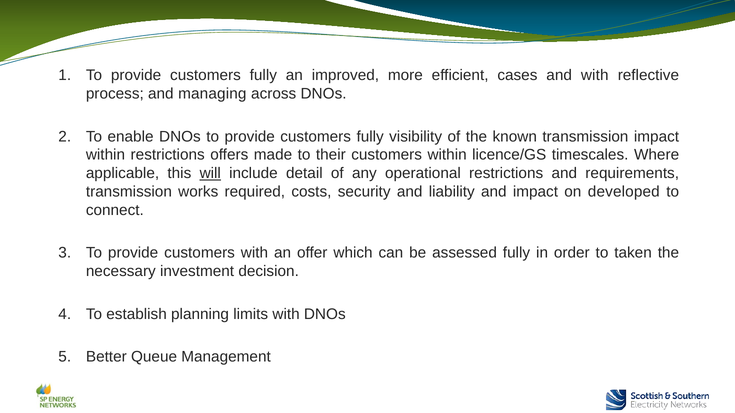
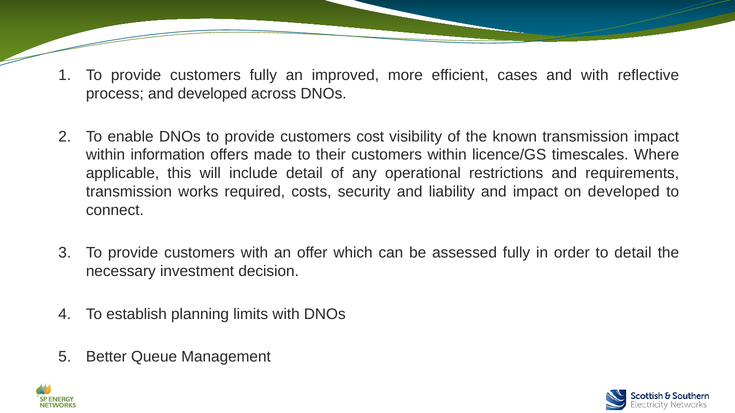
and managing: managing -> developed (212, 94)
fully: fully -> cost (370, 137)
within restrictions: restrictions -> information (168, 155)
will underline: present -> none (210, 173)
to taken: taken -> detail (633, 253)
